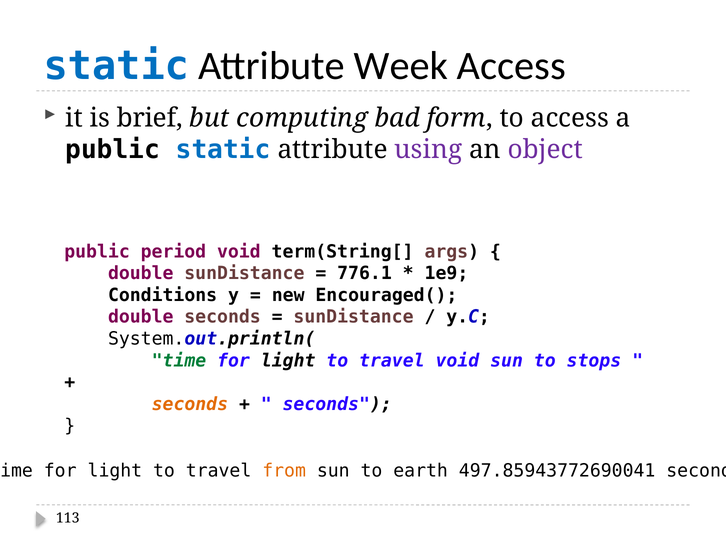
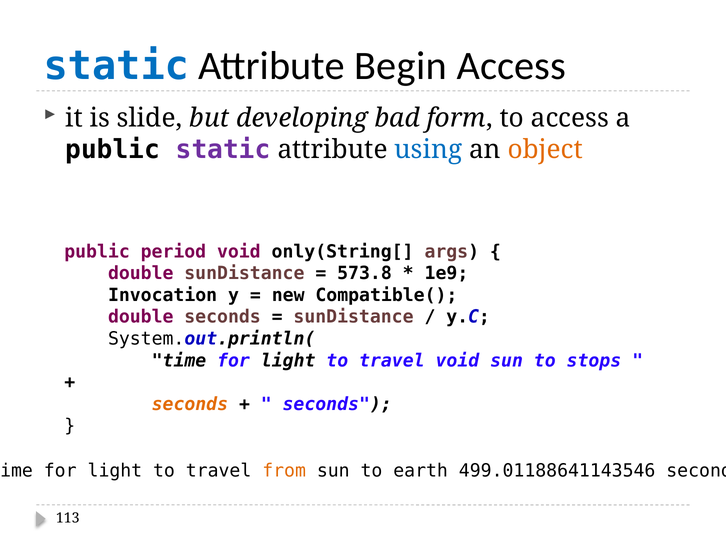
Week: Week -> Begin (401, 66)
brief: brief -> slide (149, 118)
computing: computing -> developing (302, 118)
static colour: blue -> purple (223, 150)
using colour: purple -> blue (428, 150)
object colour: purple -> orange (545, 150)
term(String[: term(String[ -> only(String[ (343, 251)
776.1: 776.1 -> 573.8 (365, 273)
Conditions: Conditions -> Invocation (163, 295)
Encouraged(: Encouraged( -> Compatible( (386, 295)
time colour: green -> black (179, 360)
497.85943772690041: 497.85943772690041 -> 499.01188641143546 (557, 470)
